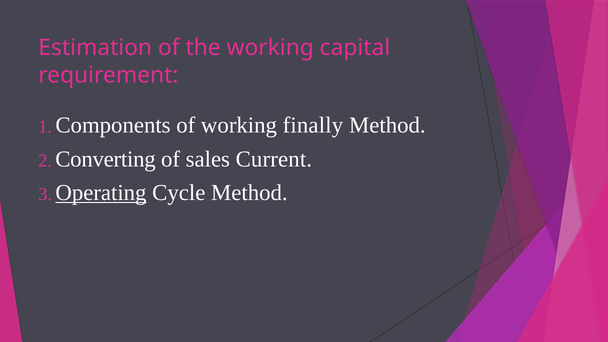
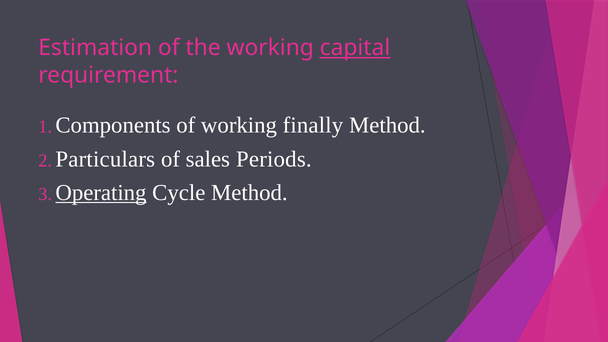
capital underline: none -> present (355, 48)
Converting: Converting -> Particulars (105, 159)
Current: Current -> Periods (274, 159)
